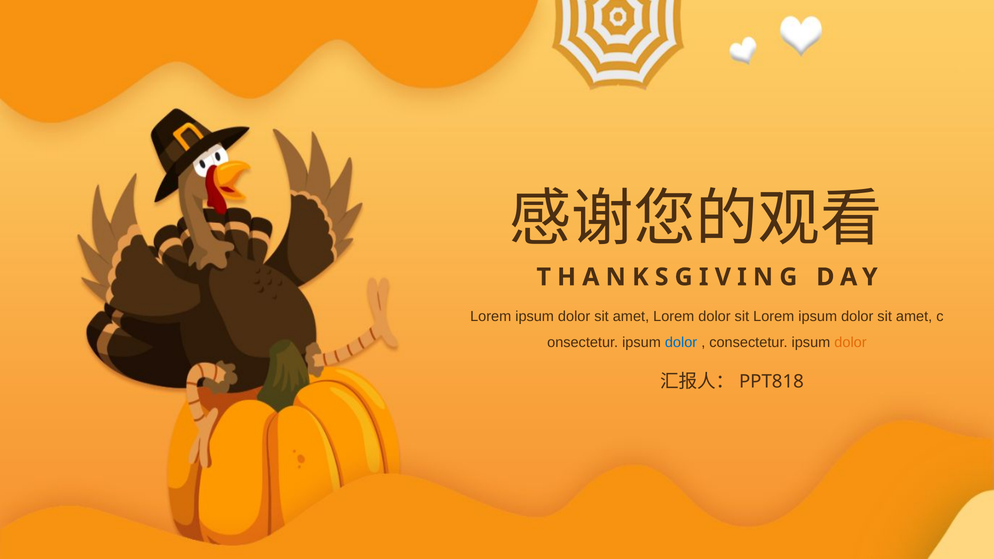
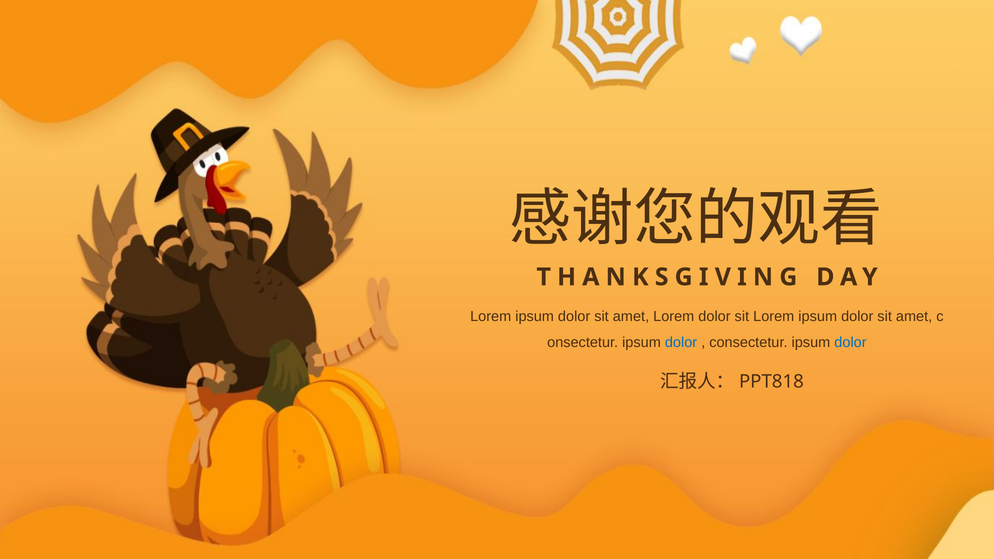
dolor colour: orange -> blue (850, 343)
